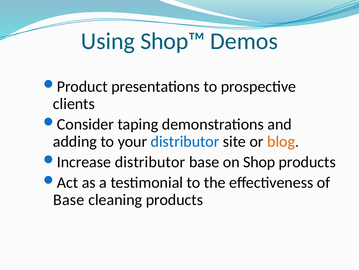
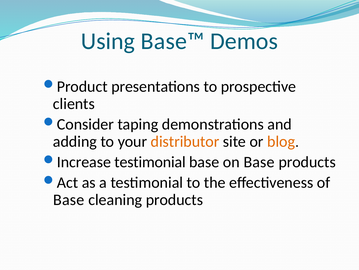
Shop™: Shop™ -> Base™ (172, 41)
distributor colour: blue -> orange (185, 141)
distributor: distributor -> testimonial (150, 162)
on Shop: Shop -> Base (259, 162)
